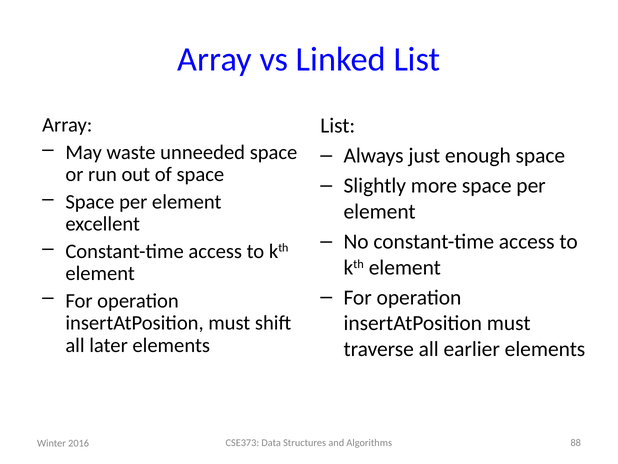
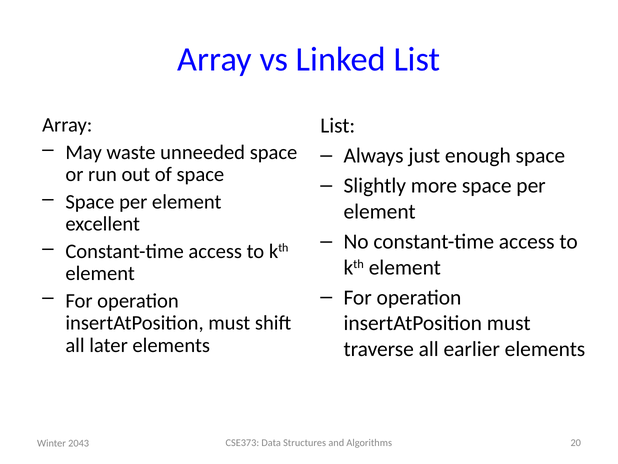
88: 88 -> 20 (576, 443)
2016: 2016 -> 2043 (79, 443)
